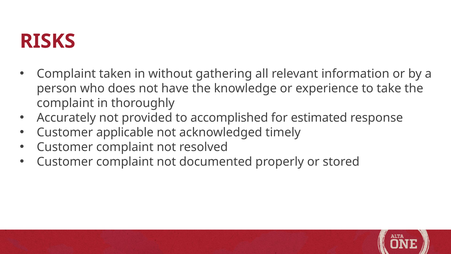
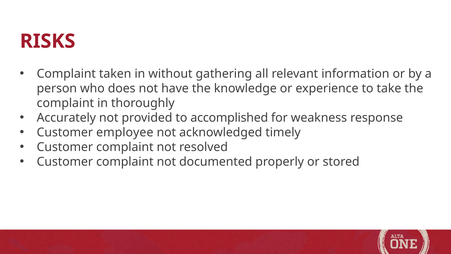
estimated: estimated -> weakness (319, 118)
applicable: applicable -> employee (125, 132)
